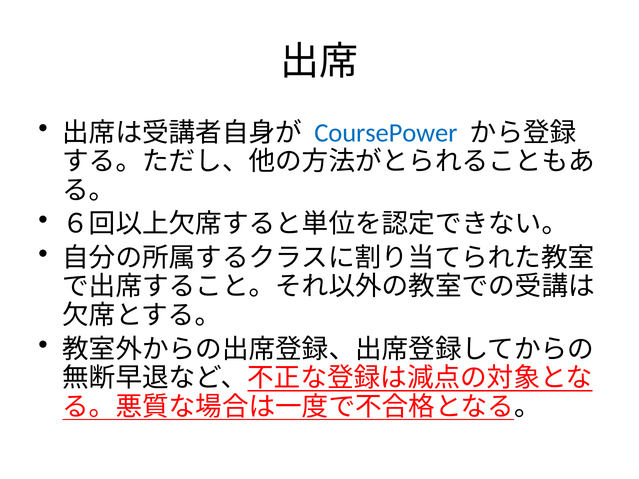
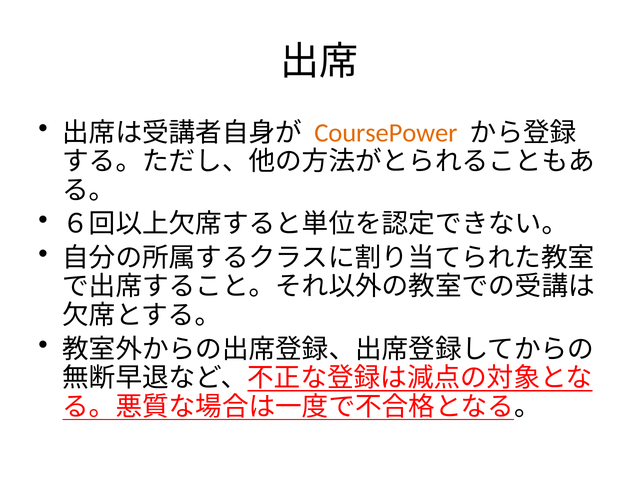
CoursePower colour: blue -> orange (386, 133)
